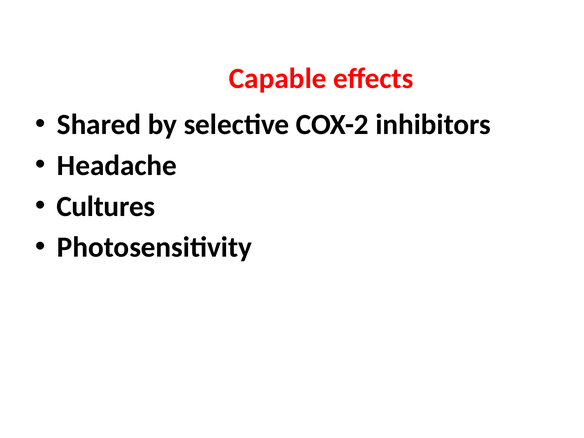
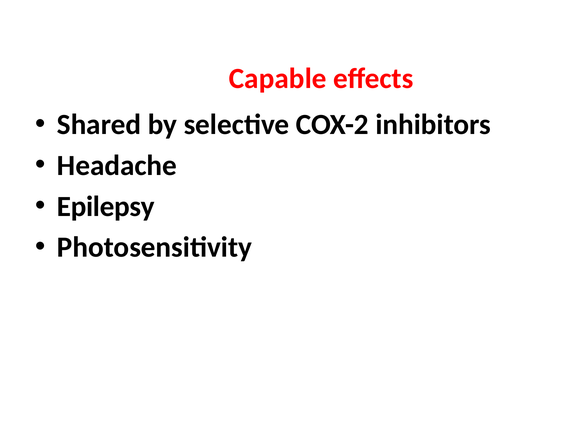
Cultures: Cultures -> Epilepsy (106, 206)
